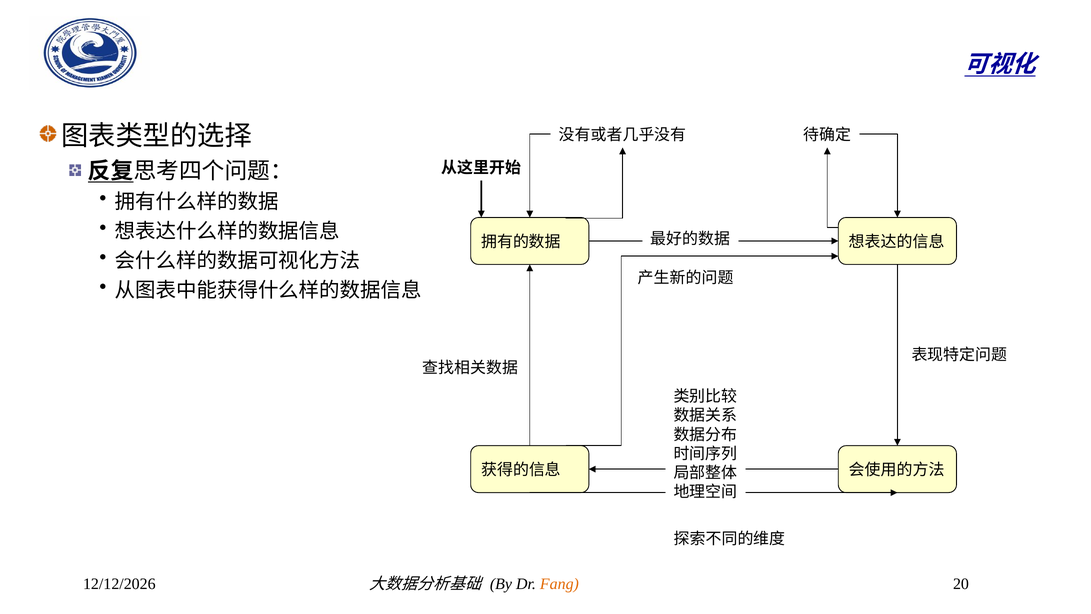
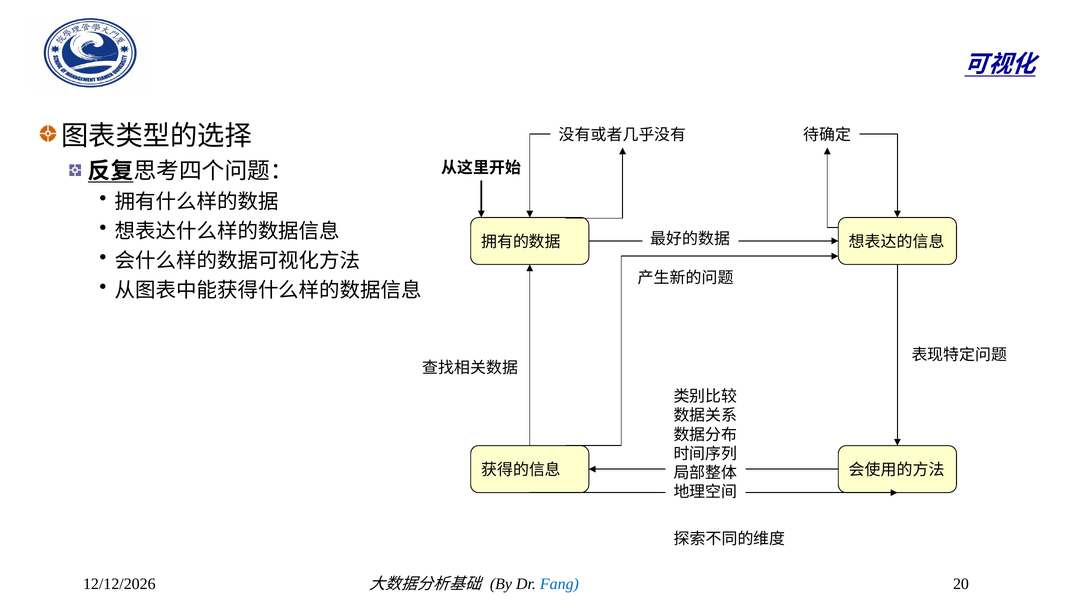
Fang colour: orange -> blue (559, 583)
